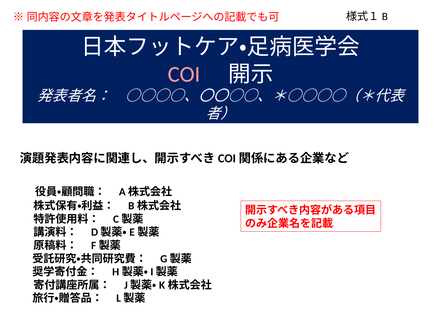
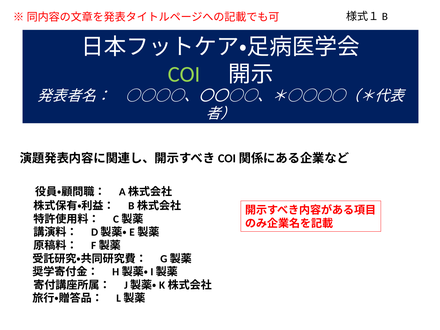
COI colour: pink -> light green (184, 74)
